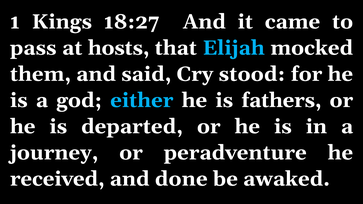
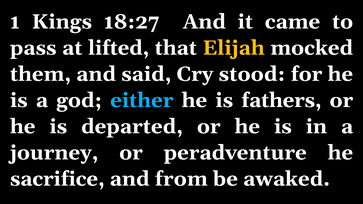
hosts: hosts -> lifted (119, 48)
Elijah colour: light blue -> yellow (234, 48)
received: received -> sacrifice (57, 179)
done: done -> from (181, 179)
